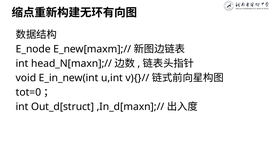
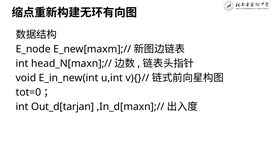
Out_d[struct: Out_d[struct -> Out_d[tarjan (63, 107)
